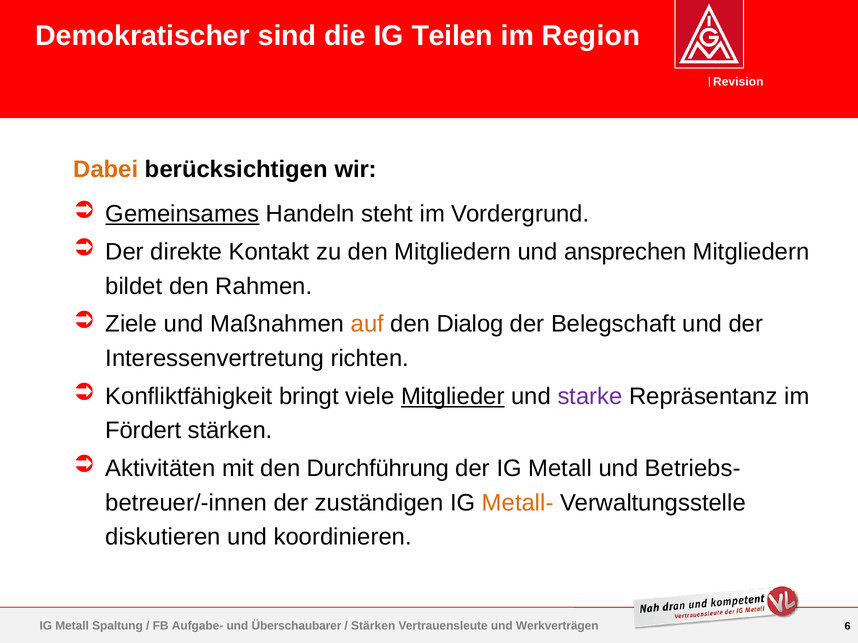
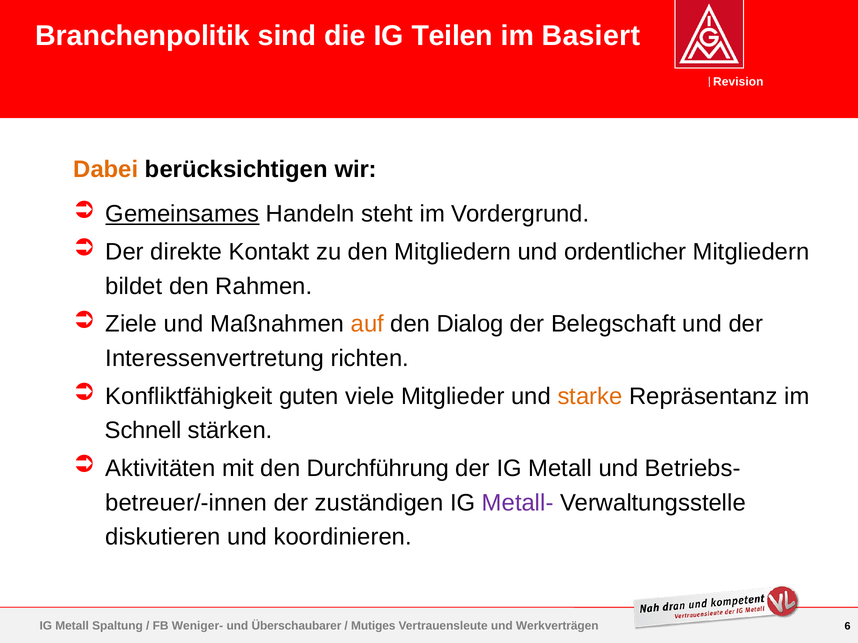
Demokratischer: Demokratischer -> Branchenpolitik (143, 36)
Region: Region -> Basiert (591, 36)
ansprechen: ansprechen -> ordentlicher (625, 252)
bringt: bringt -> guten (309, 397)
Mitglieder underline: present -> none (453, 397)
starke colour: purple -> orange (590, 397)
Fördert: Fördert -> Schnell (143, 431)
Metall- colour: orange -> purple (518, 503)
Aufgabe-: Aufgabe- -> Weniger- (197, 626)
Stärken: Stärken -> Mutiges (373, 626)
